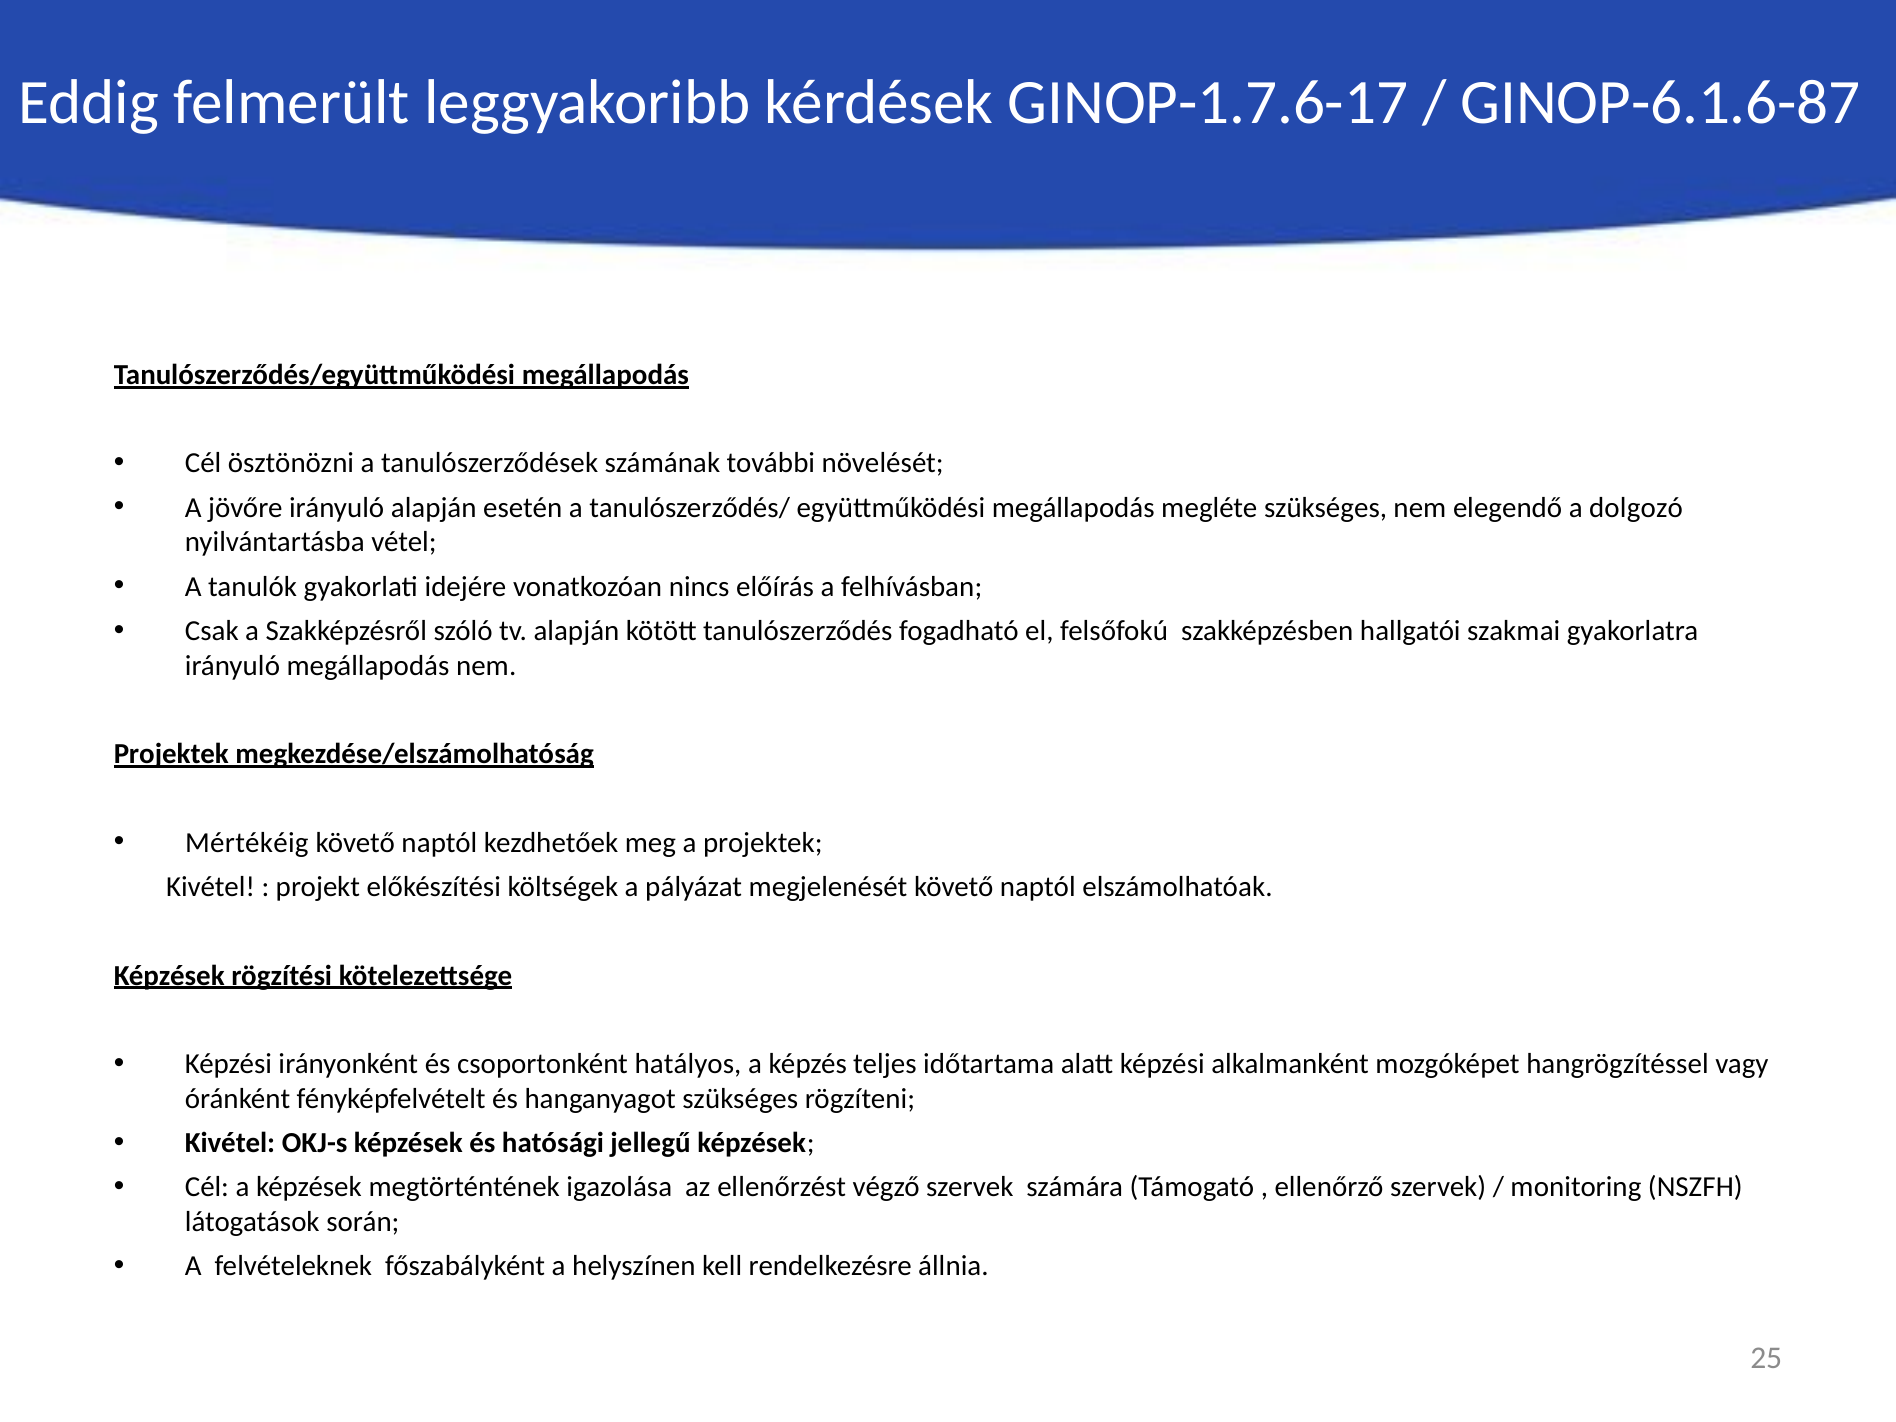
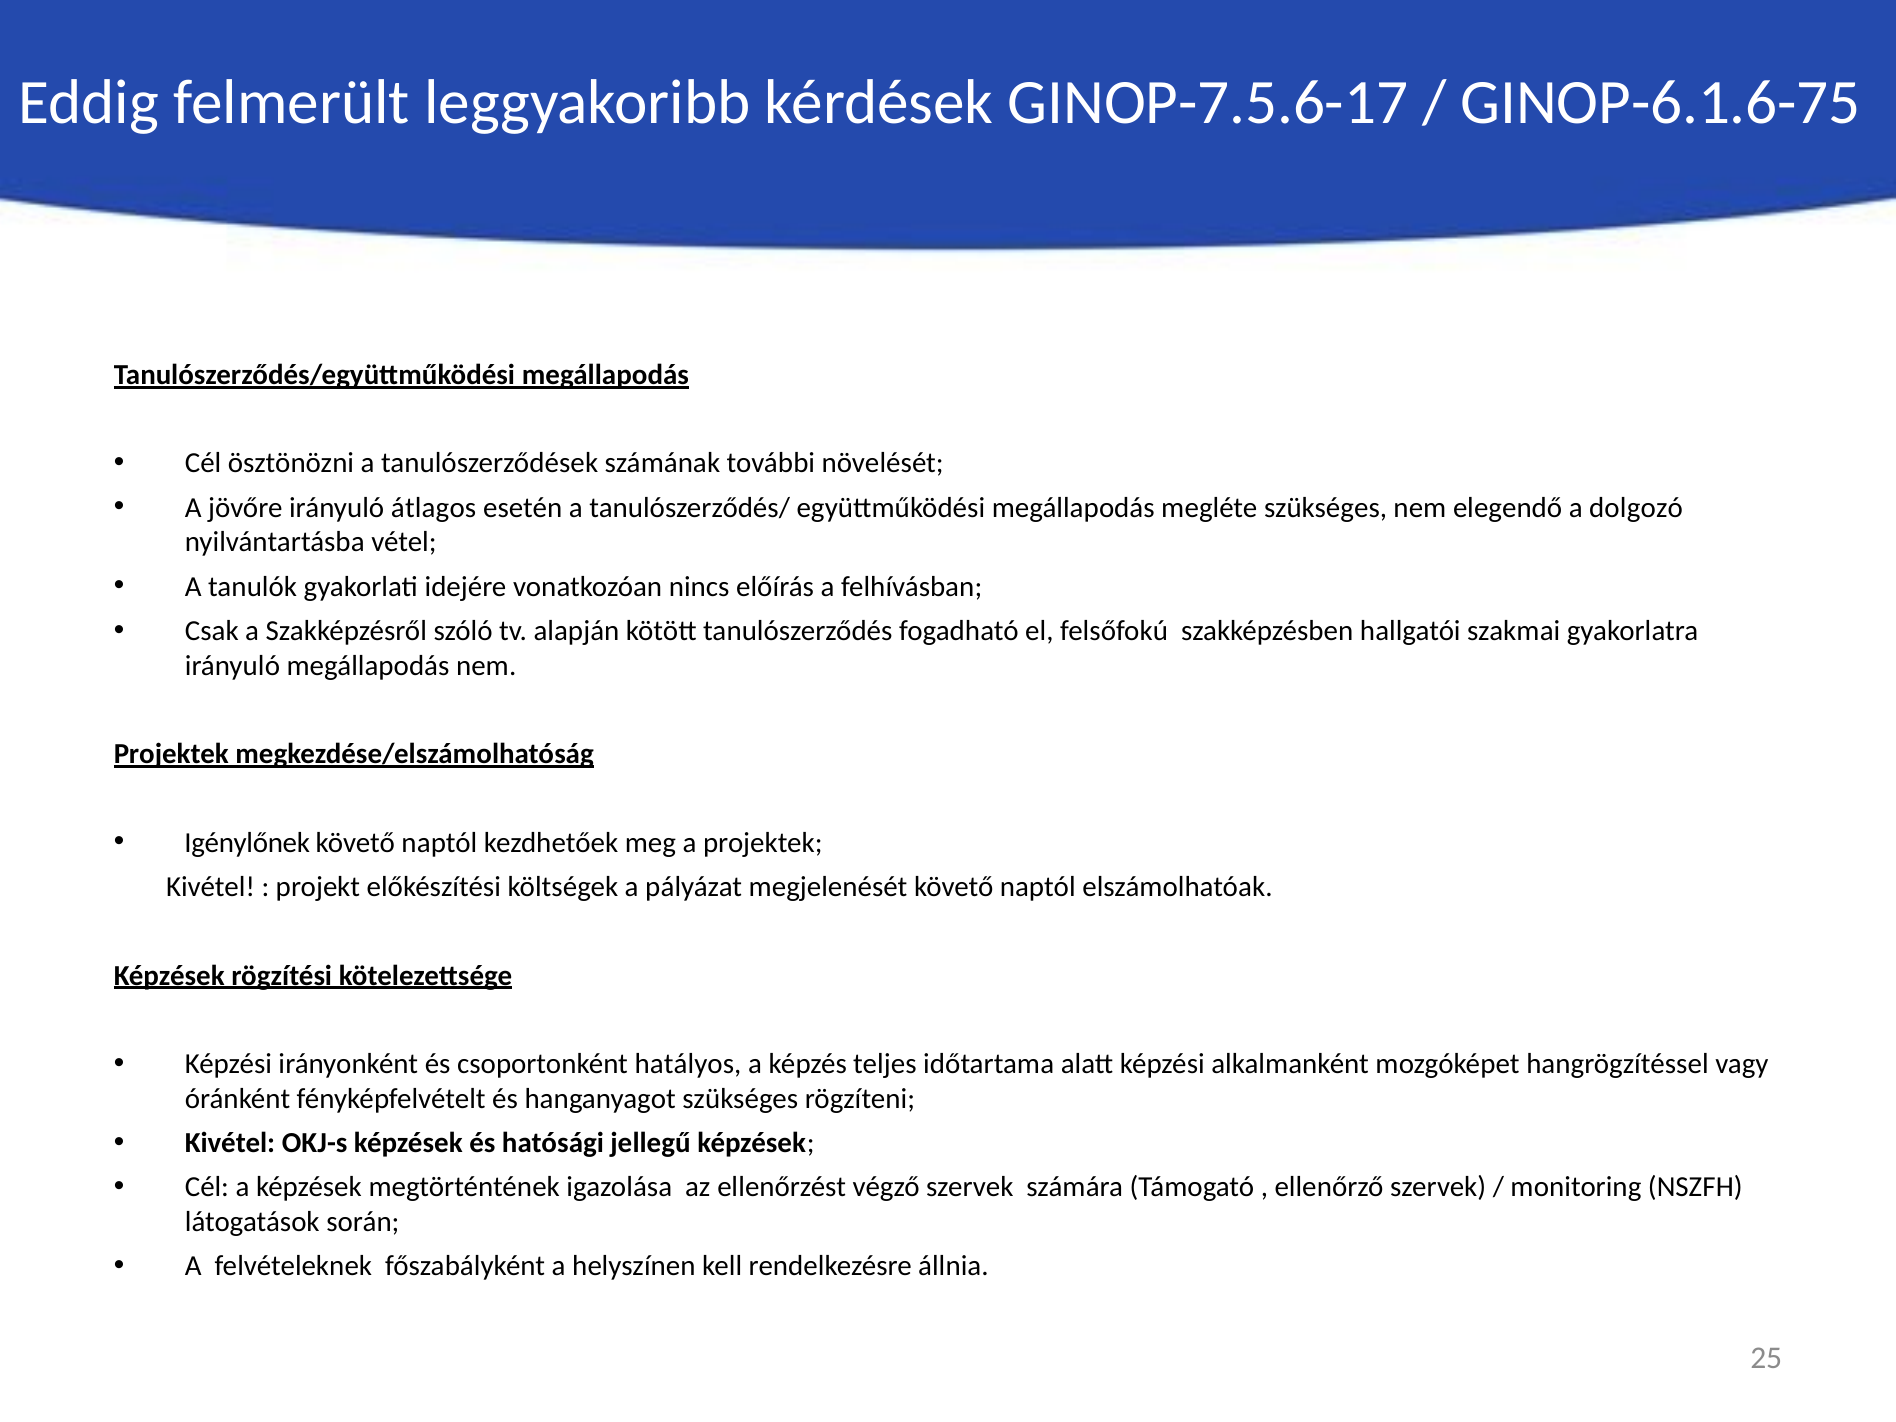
GINOP-1.7.6-17: GINOP-1.7.6-17 -> GINOP-7.5.6-17 (1208, 102)
GINOP-6.1.6-87: GINOP-6.1.6-87 -> GINOP-6.1.6-75 (1661, 102)
irányuló alapján: alapján -> átlagos (434, 508)
Mértékéig: Mértékéig -> Igénylőnek (247, 843)
